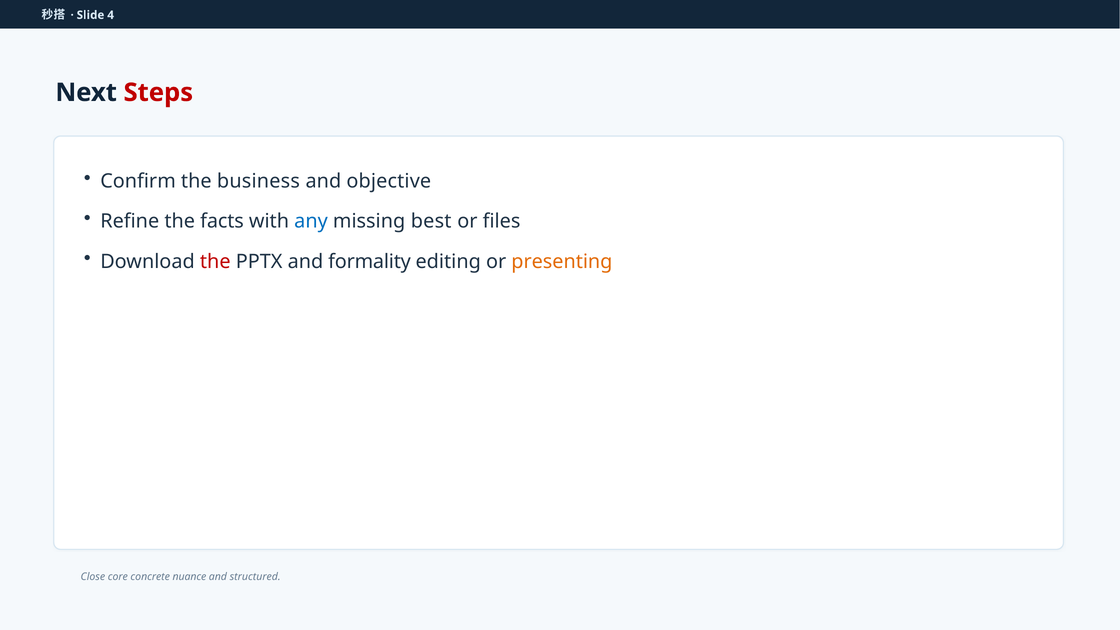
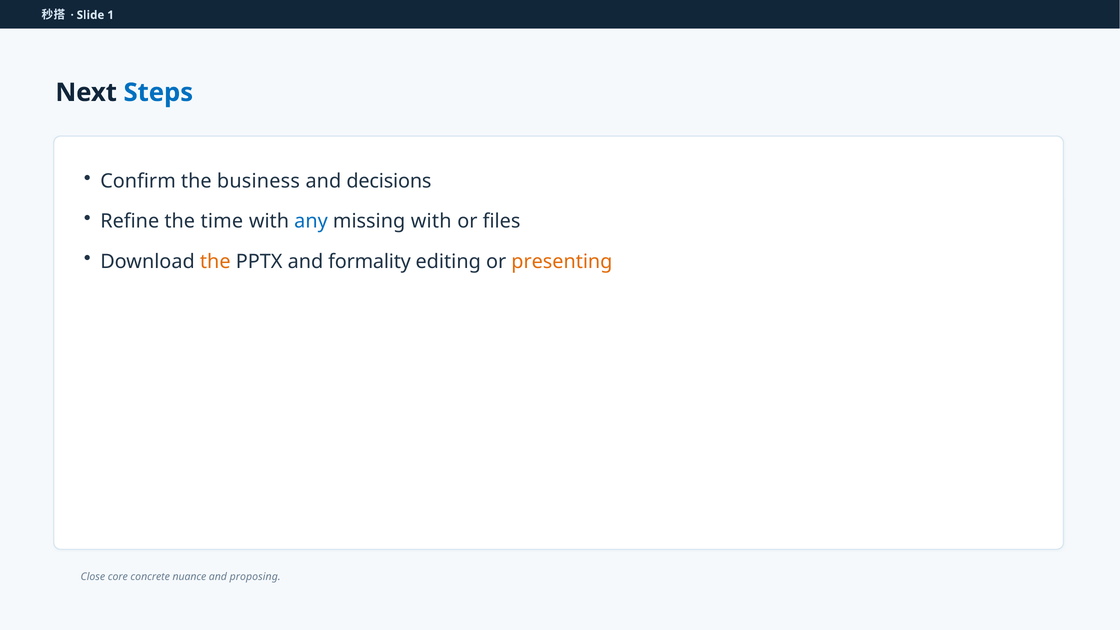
4: 4 -> 1 (111, 15)
Steps colour: red -> blue (158, 93)
objective: objective -> decisions (389, 181)
facts: facts -> time (222, 221)
missing best: best -> with (431, 221)
the colour: red -> orange (215, 262)
structured: structured -> proposing (255, 577)
